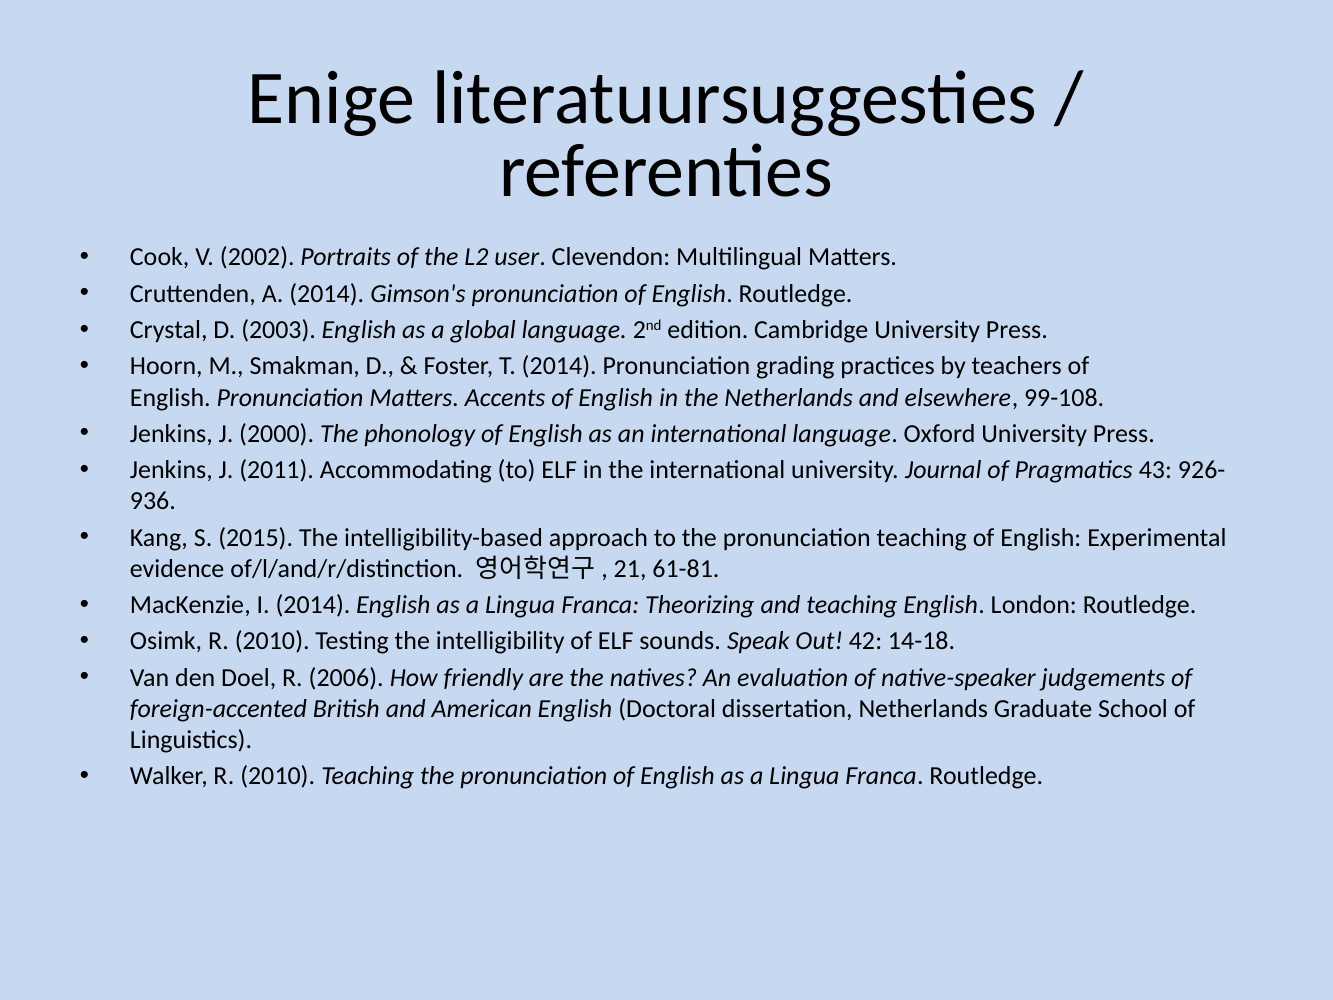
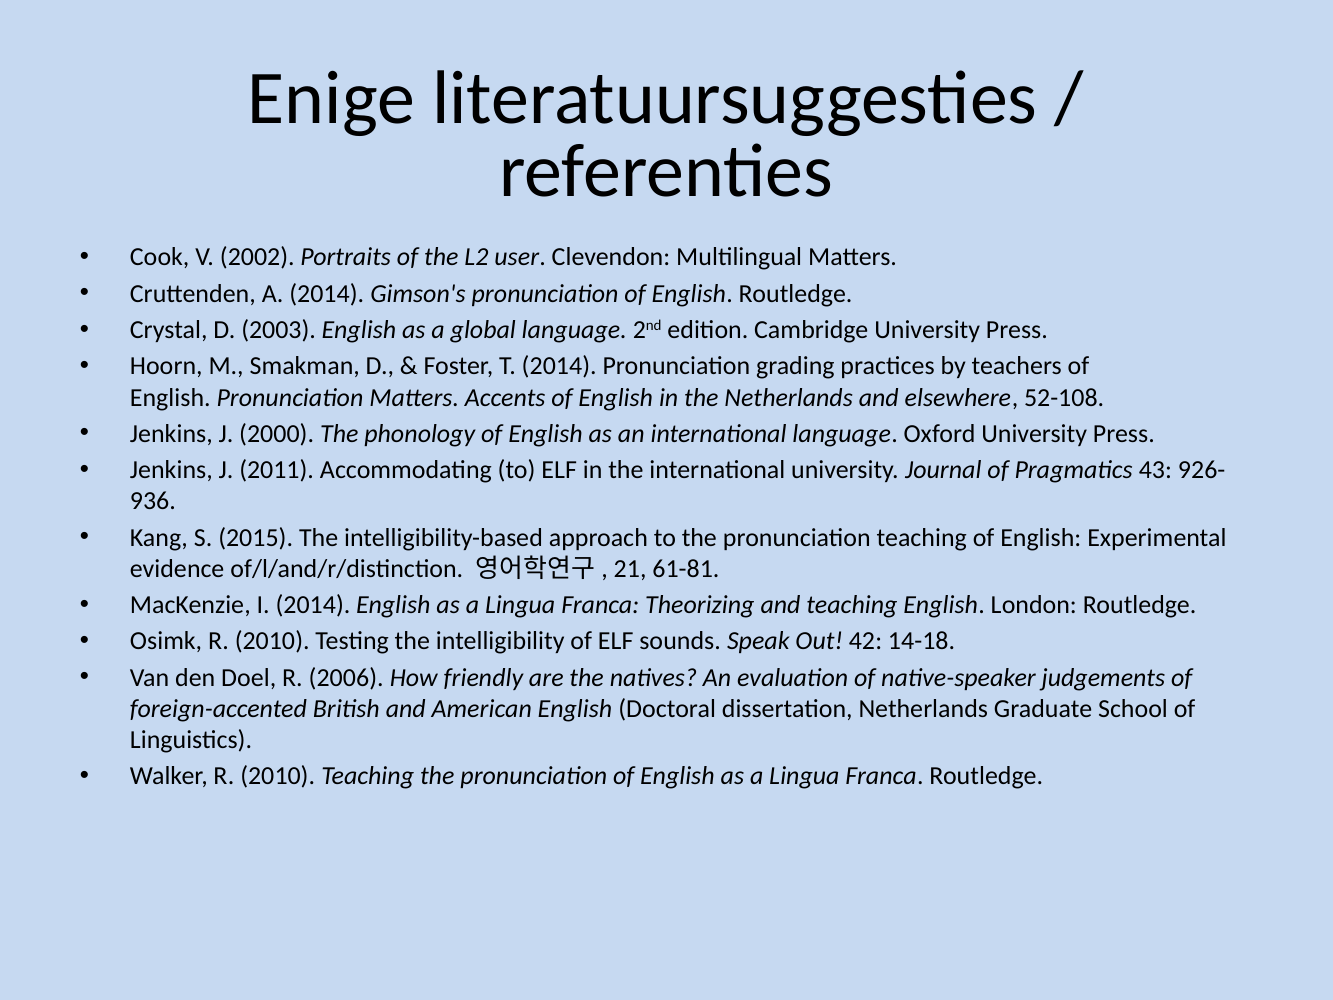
99-108: 99-108 -> 52-108 (1064, 397)
